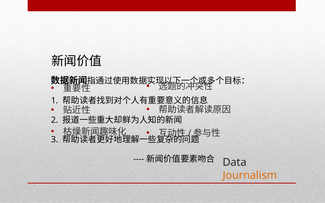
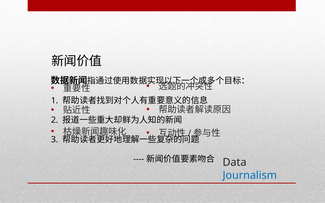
Journalism colour: orange -> blue (250, 175)
